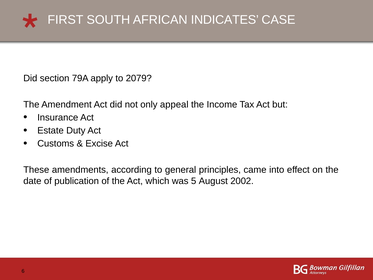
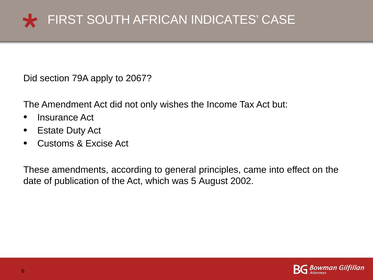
2079: 2079 -> 2067 (139, 78)
appeal: appeal -> wishes (174, 104)
